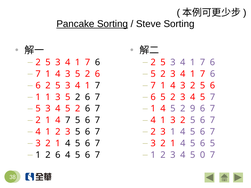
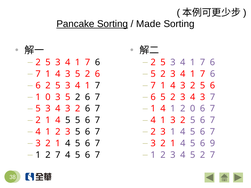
Steve: Steve -> Made (148, 24)
1 1: 1 -> 0 (48, 97)
5: 5 -> 3 (203, 97)
5 3 4 5: 5 -> 3 (68, 109)
5: 5 -> 1 (173, 109)
2 9: 9 -> 0 (193, 109)
7: 7 -> 5 (68, 120)
5 6 5: 5 -> 9 (212, 144)
1 2 6: 6 -> 7 (58, 155)
4 5 0: 0 -> 2 (203, 155)
